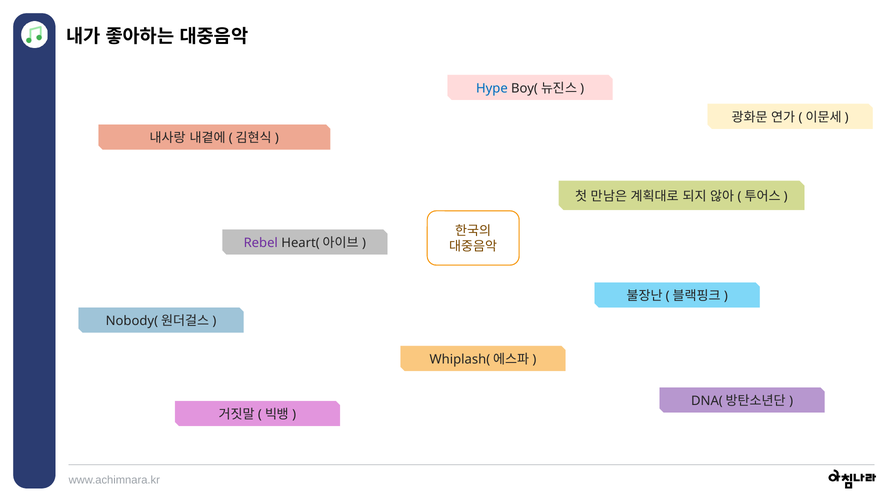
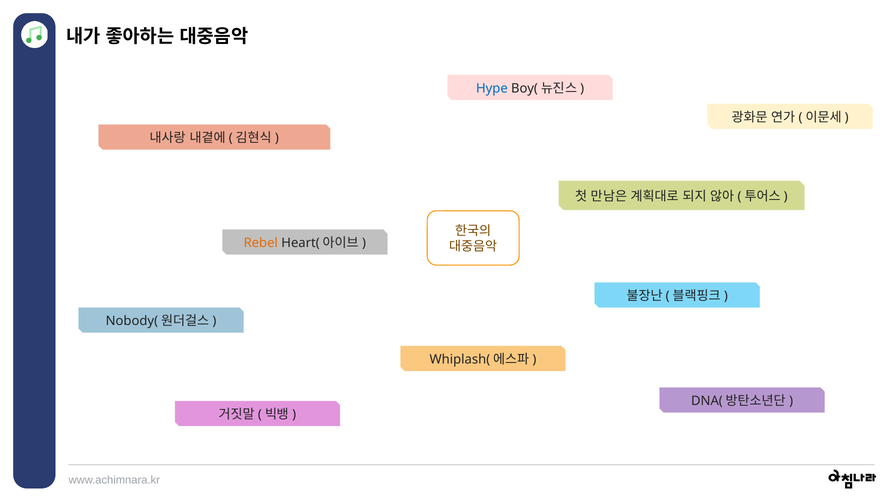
Rebel colour: purple -> orange (261, 243)
